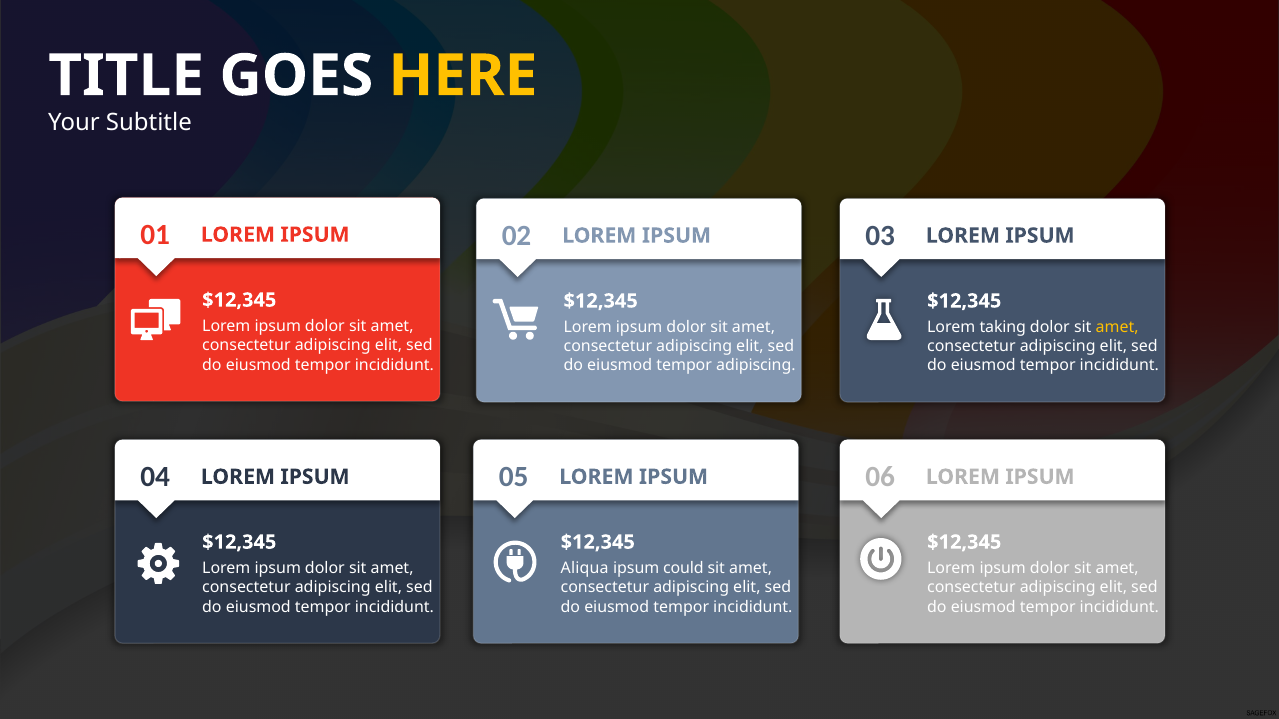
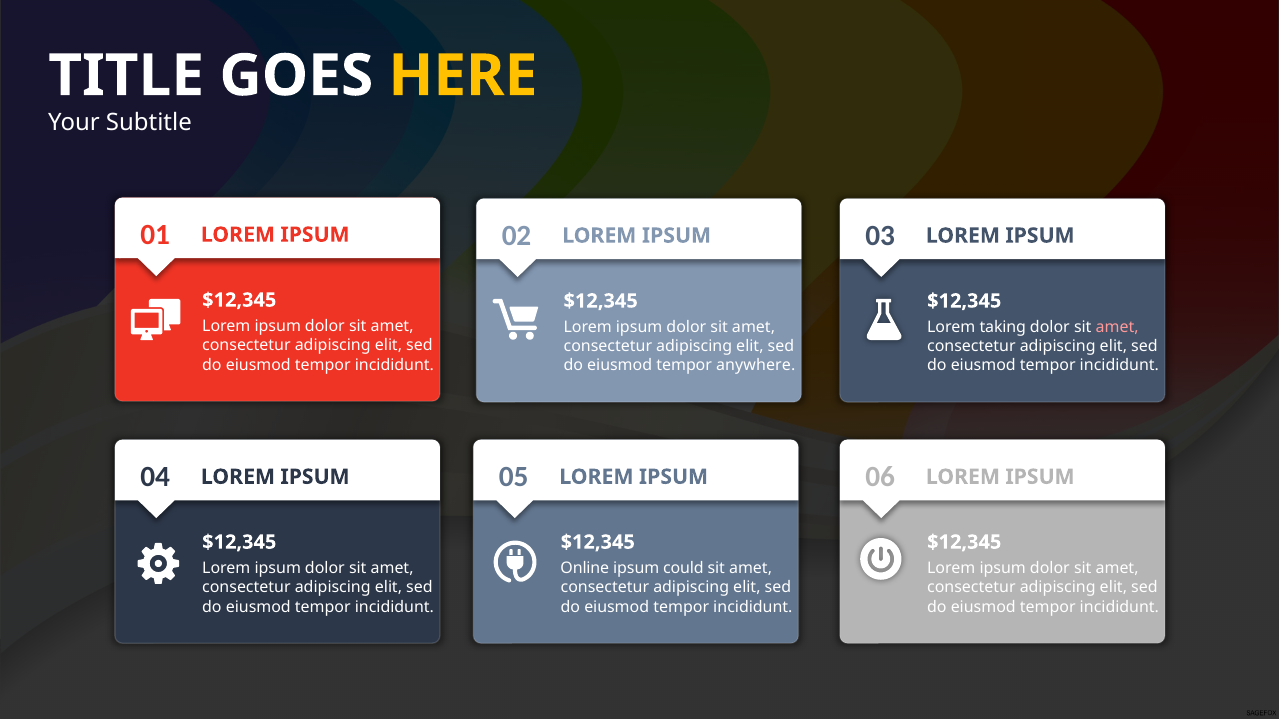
amet colour: yellow -> pink (1117, 328)
tempor adipiscing: adipiscing -> anywhere (756, 366)
Aliqua: Aliqua -> Online (585, 569)
